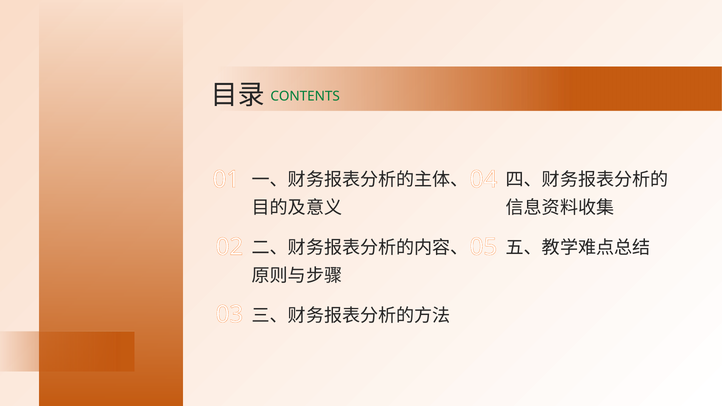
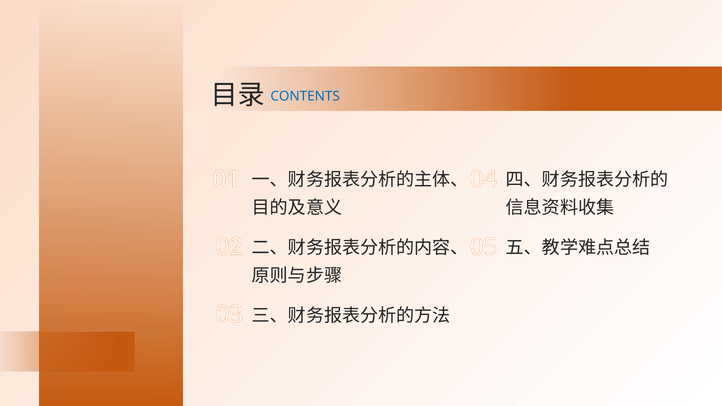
CONTENTS colour: green -> blue (305, 96)
